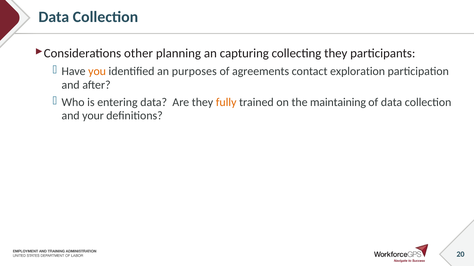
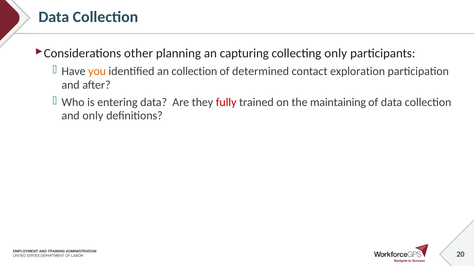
collecting they: they -> only (336, 53)
an purposes: purposes -> collection (194, 72)
agreements: agreements -> determined (261, 72)
fully colour: orange -> red (226, 102)
and your: your -> only (93, 116)
